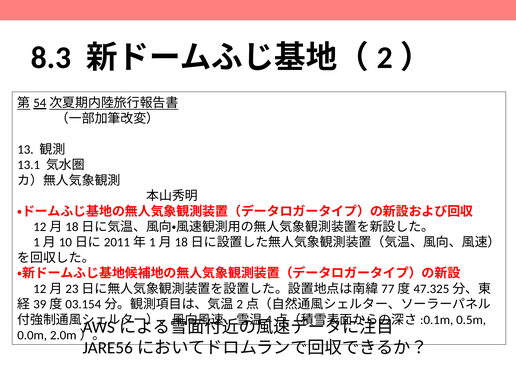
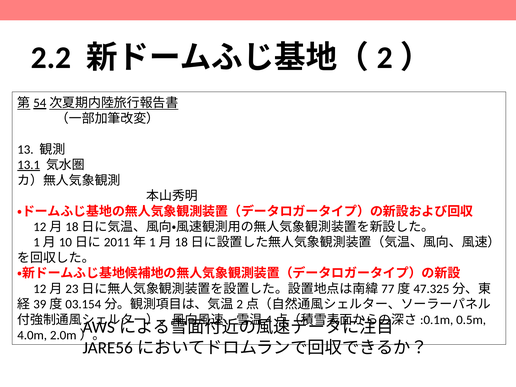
8.3: 8.3 -> 2.2 (51, 58)
13.1 underline: none -> present (29, 165)
0.0m: 0.0m -> 4.0m (32, 335)
